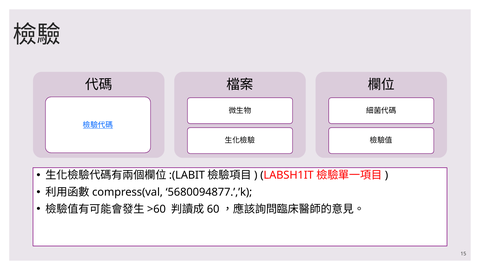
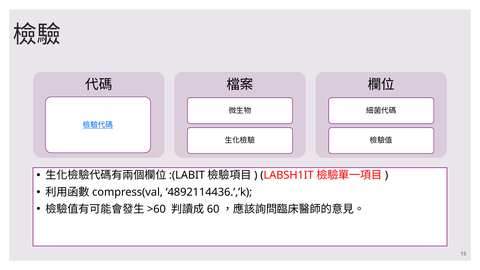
5680094877.’,’k: 5680094877.’,’k -> 4892114436.’,’k (209, 192)
